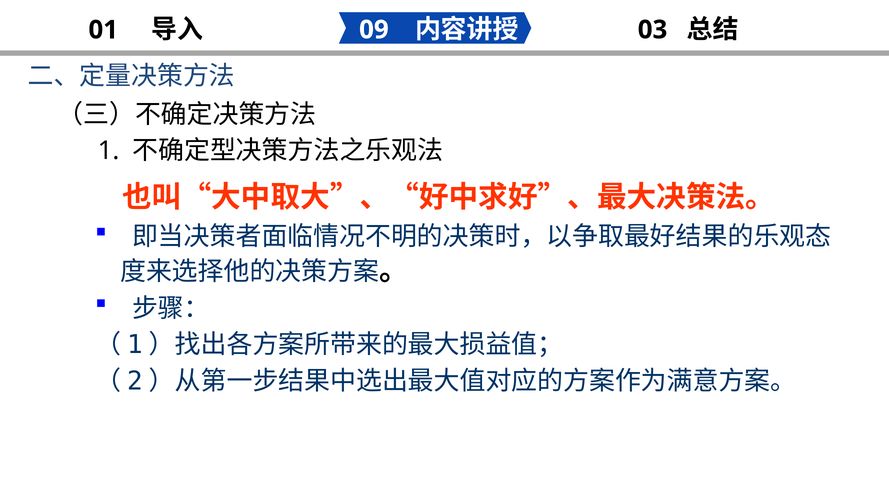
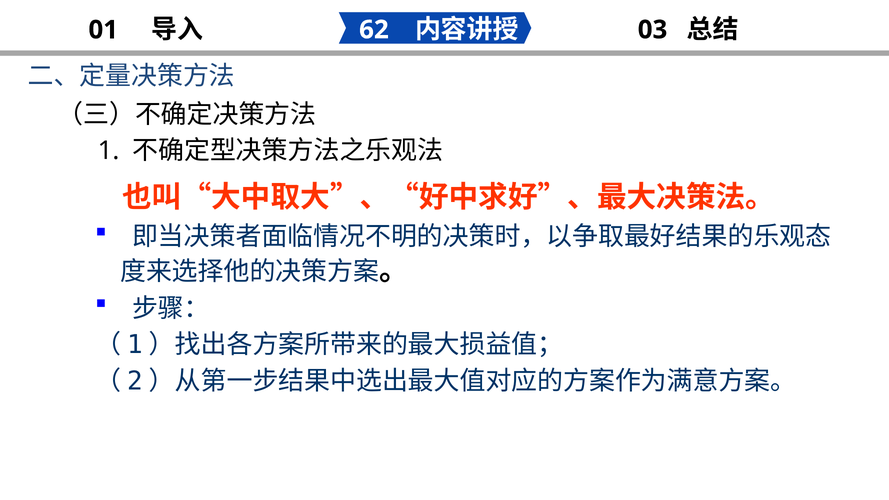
09: 09 -> 62 (374, 30)
